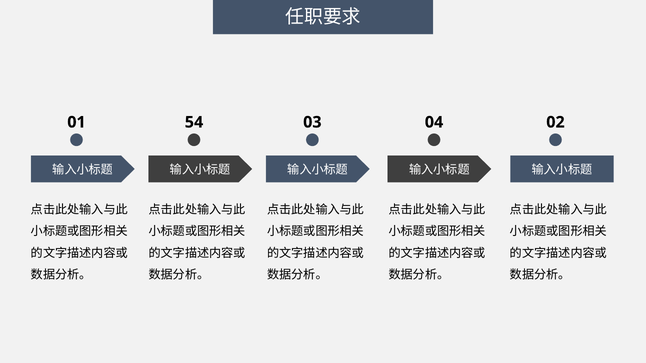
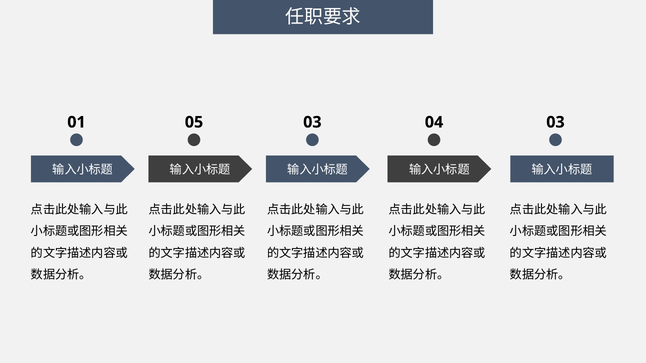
54: 54 -> 05 (194, 122)
03 02: 02 -> 03 (555, 122)
